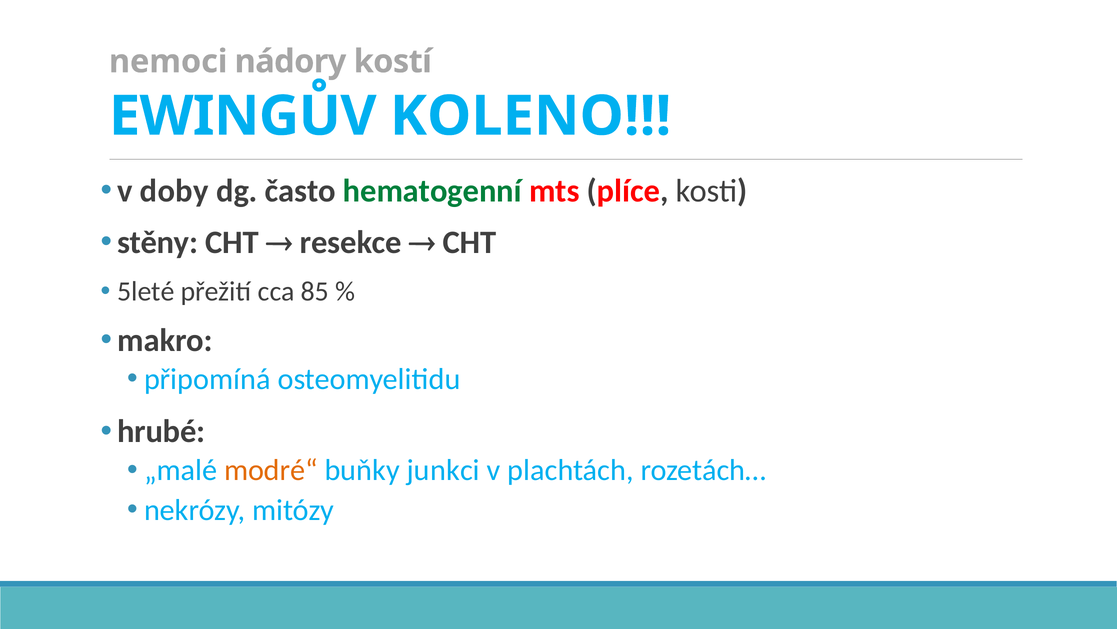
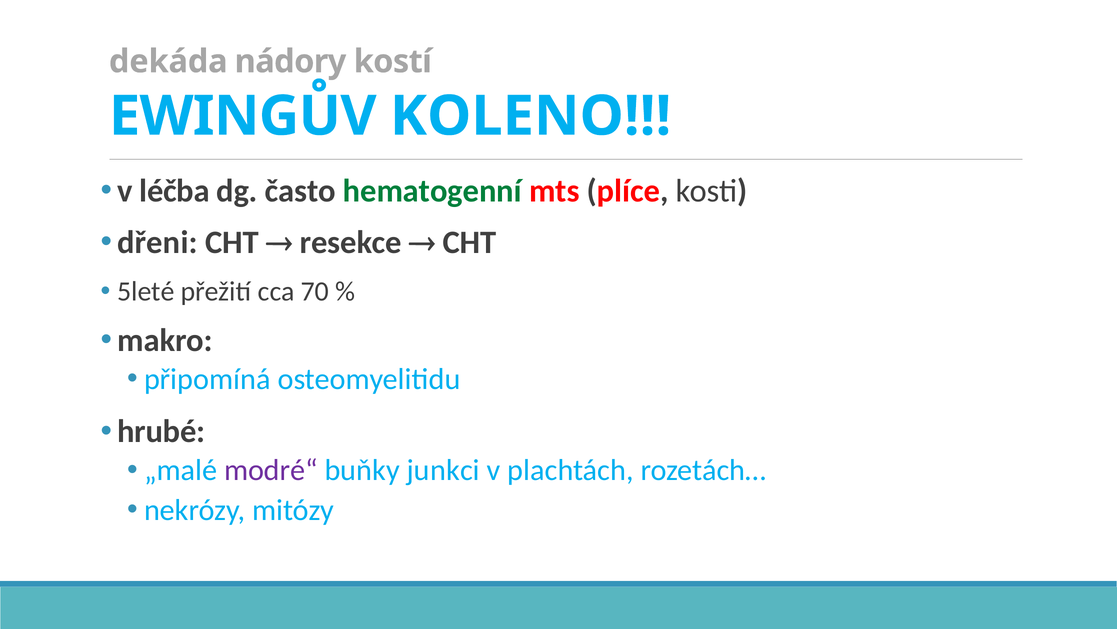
nemoci: nemoci -> dekáda (168, 61)
doby: doby -> léčba (175, 191)
stěny: stěny -> dřeni (157, 242)
85: 85 -> 70 (315, 291)
modré“ colour: orange -> purple (271, 470)
